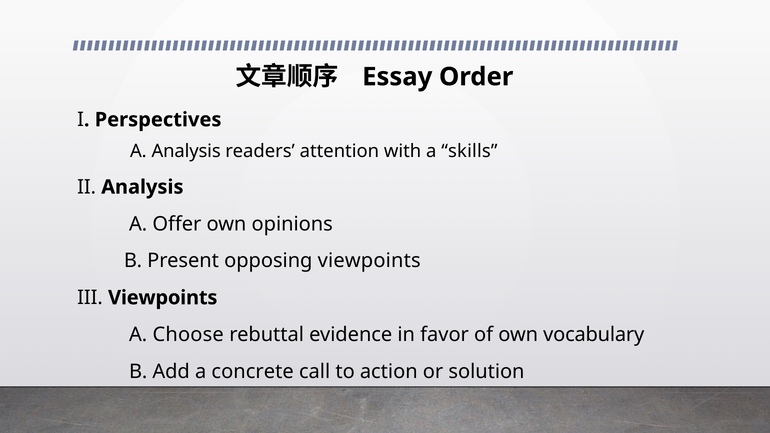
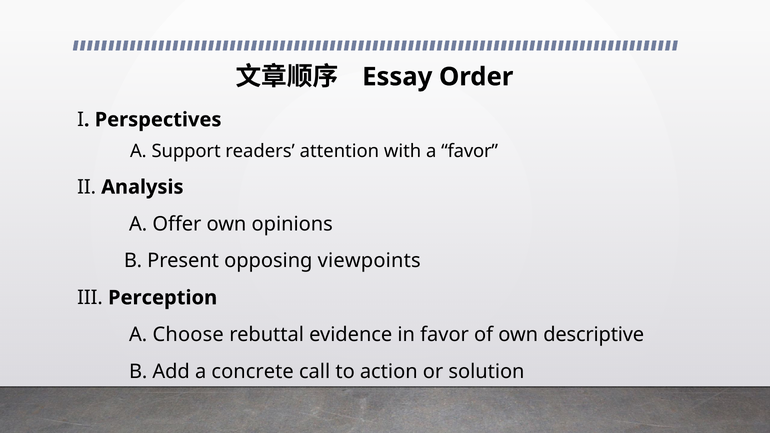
A Analysis: Analysis -> Support (186, 151)
a skills: skills -> favor (470, 151)
III Viewpoints: Viewpoints -> Perception (163, 298)
vocabulary: vocabulary -> descriptive (594, 335)
